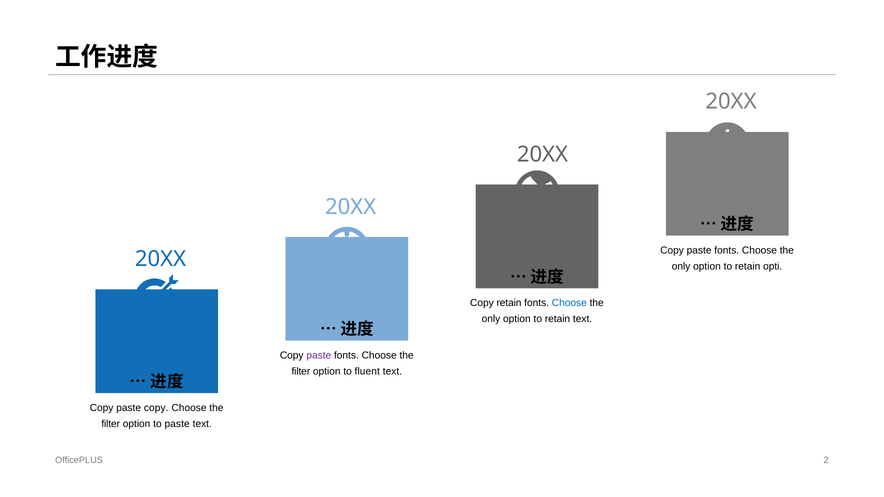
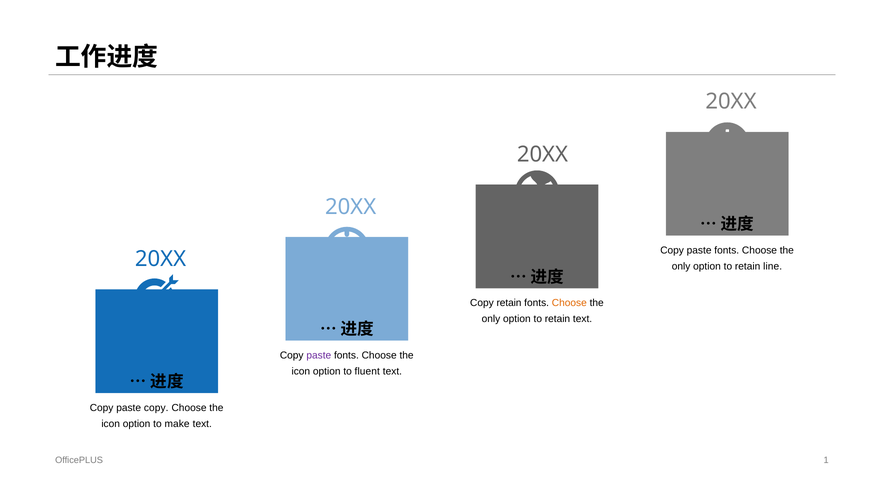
opti: opti -> line (773, 266)
Choose colour: blue -> orange (569, 303)
filter: filter -> icon (301, 371)
filter: filter -> icon (111, 424)
to paste: paste -> make (177, 424)
2: 2 -> 1 (826, 461)
